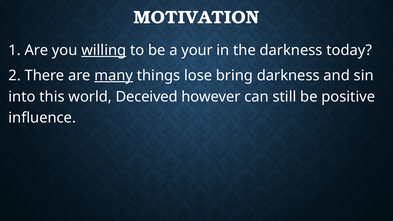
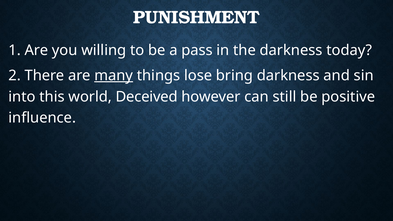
MOTIVATION: MOTIVATION -> PUNISHMENT (197, 18)
willing underline: present -> none (104, 50)
your: your -> pass (197, 50)
